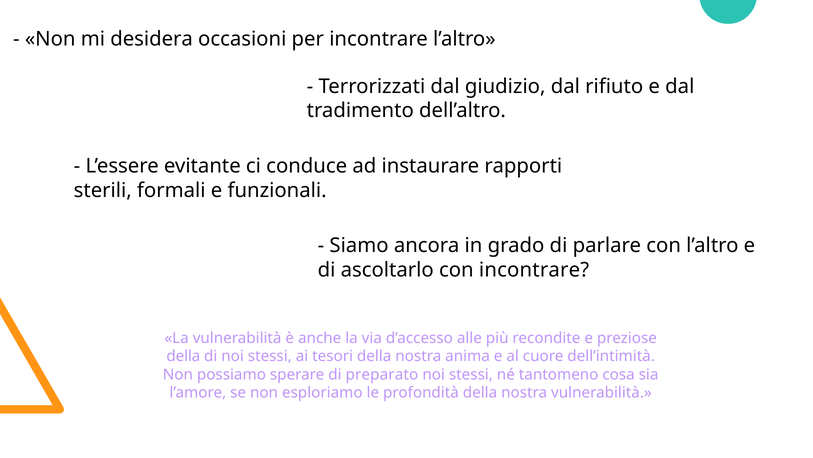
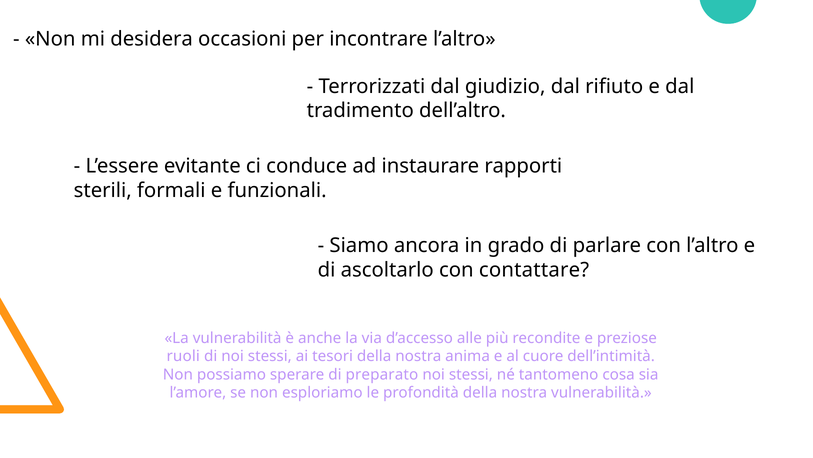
con incontrare: incontrare -> contattare (534, 270)
della: della -> ruoli (183, 356)
